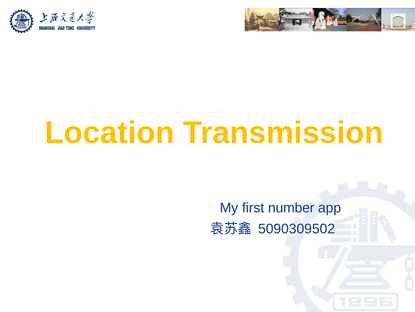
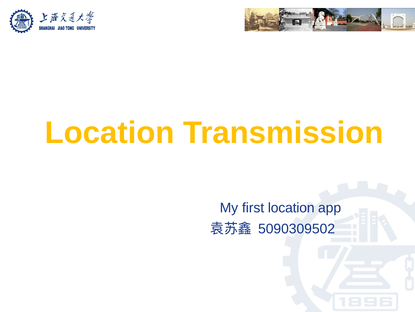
first number: number -> location (291, 207)
